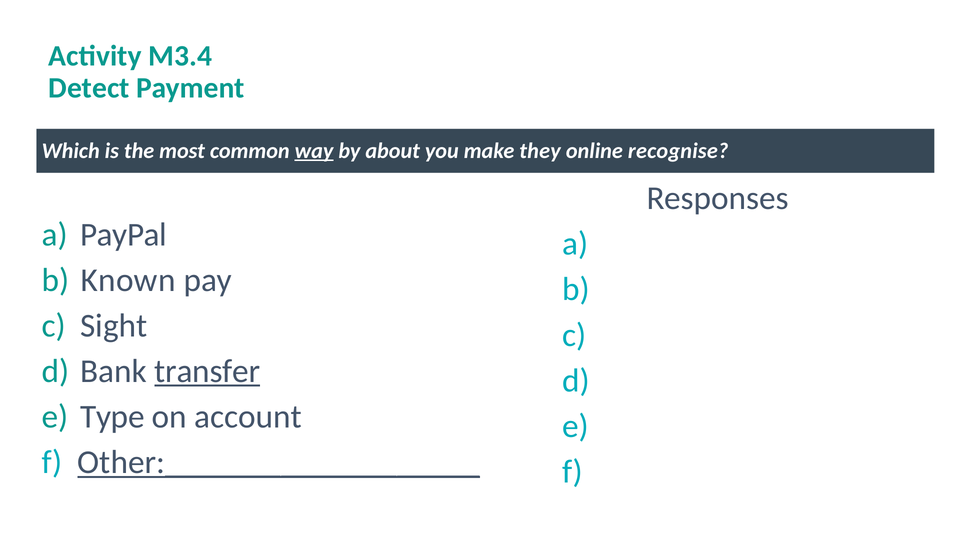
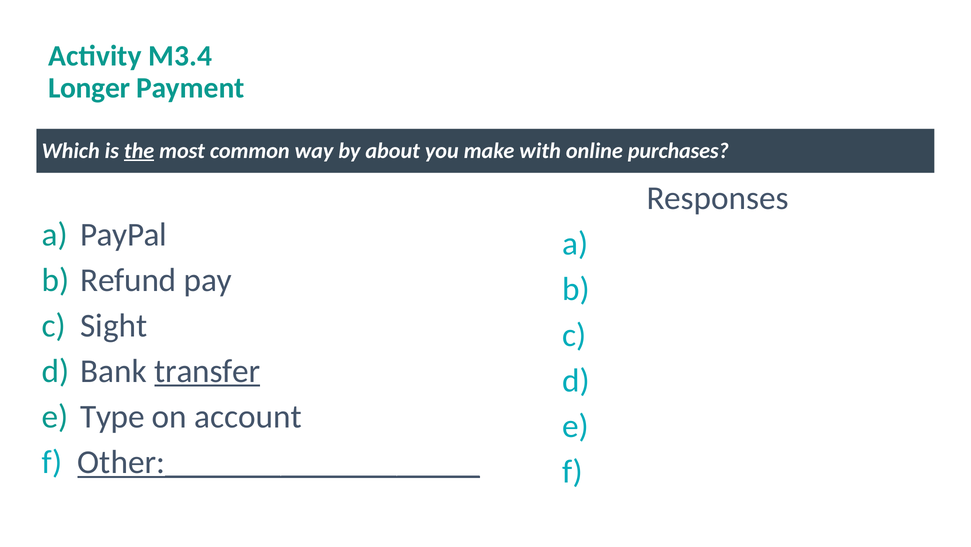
Detect: Detect -> Longer (89, 88)
the underline: none -> present (139, 151)
way underline: present -> none (314, 151)
they: they -> with (540, 151)
recognise: recognise -> purchases (678, 151)
Known: Known -> Refund (128, 280)
